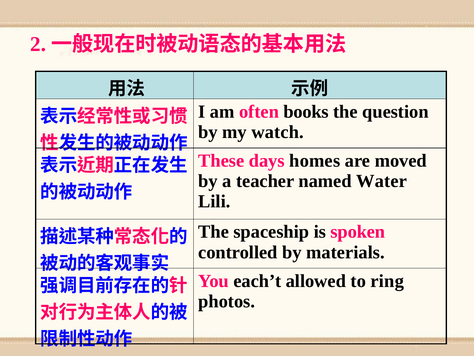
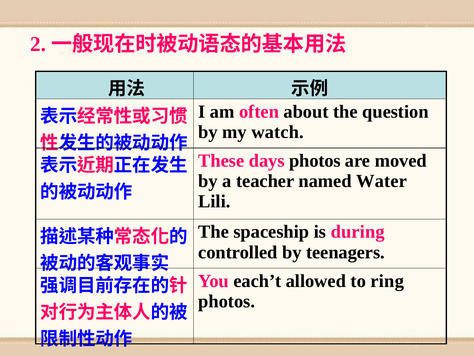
books: books -> about (306, 111)
days homes: homes -> photos (315, 160)
spoken: spoken -> during (358, 232)
materials: materials -> teenagers (345, 252)
